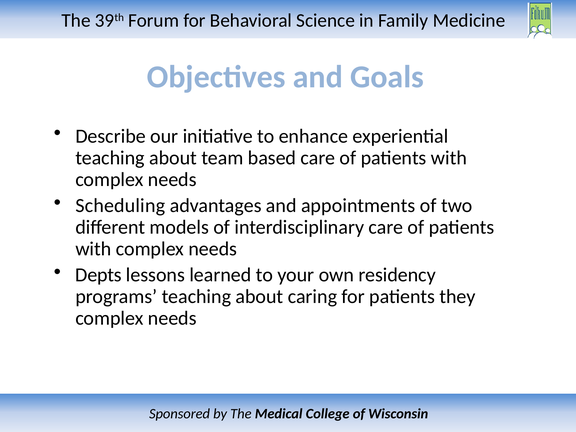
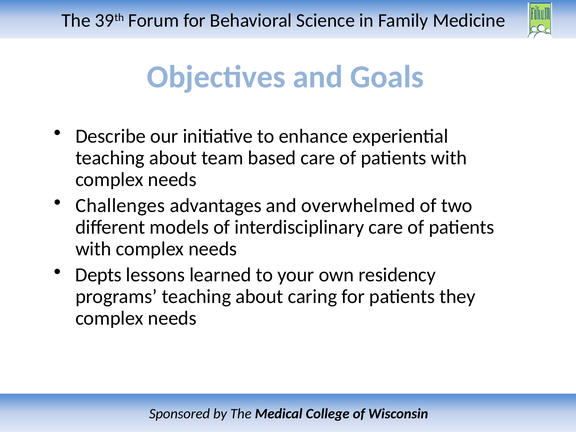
Scheduling: Scheduling -> Challenges (120, 206)
appointments: appointments -> overwhelmed (358, 206)
